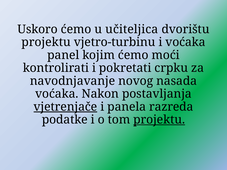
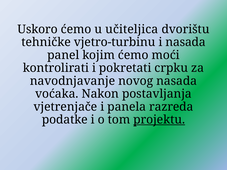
projektu: projektu -> tehničke (46, 42)
i voćaka: voćaka -> nasada (186, 42)
vjetrenjače underline: present -> none (65, 107)
